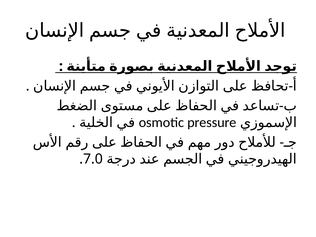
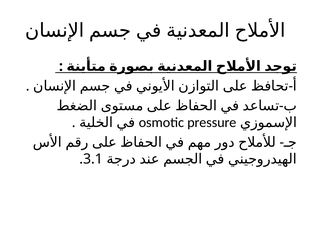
7.0: 7.0 -> 3.1 (93, 159)
